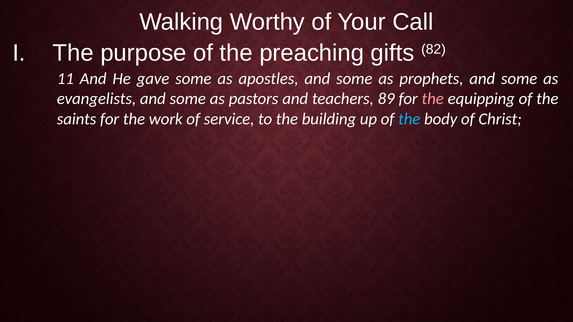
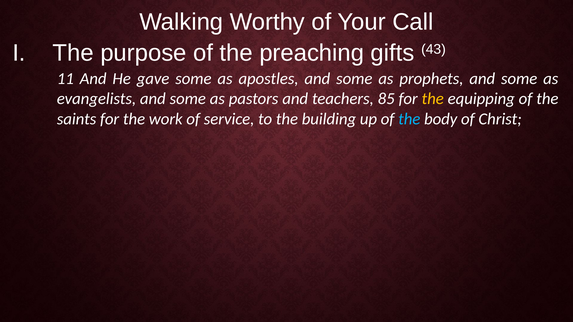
82: 82 -> 43 (434, 49)
89: 89 -> 85 (386, 99)
the colour: pink -> yellow (433, 99)
